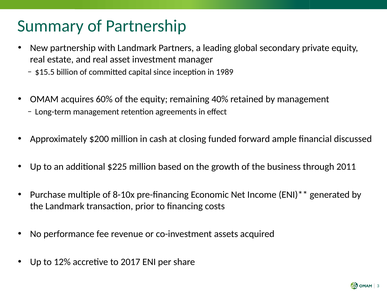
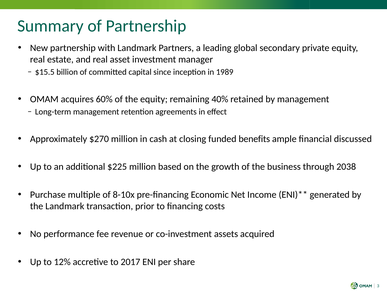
$200: $200 -> $270 (99, 139)
forward: forward -> benefits (254, 139)
2011: 2011 -> 2038 (346, 166)
